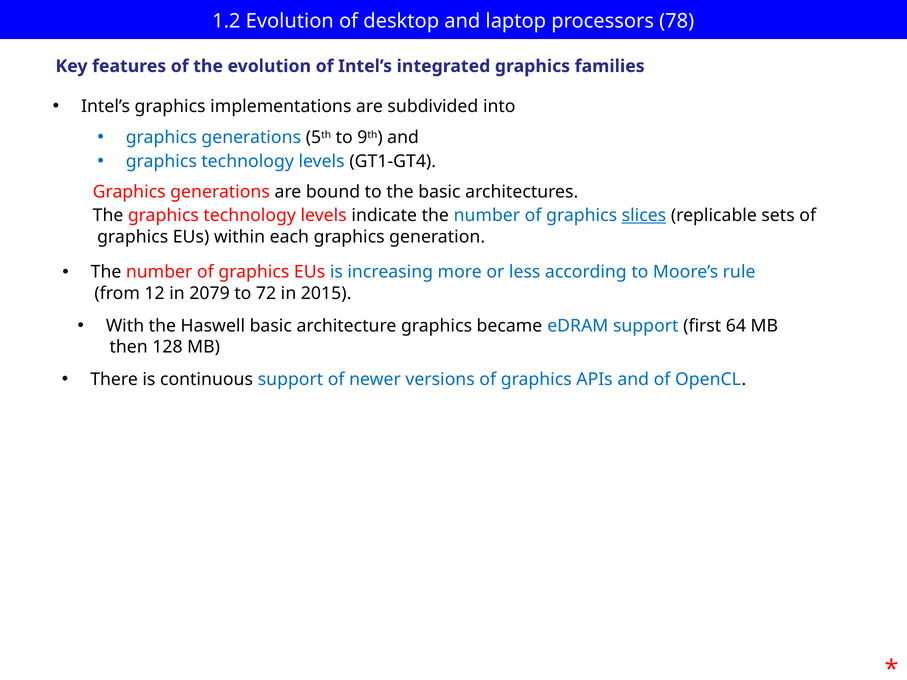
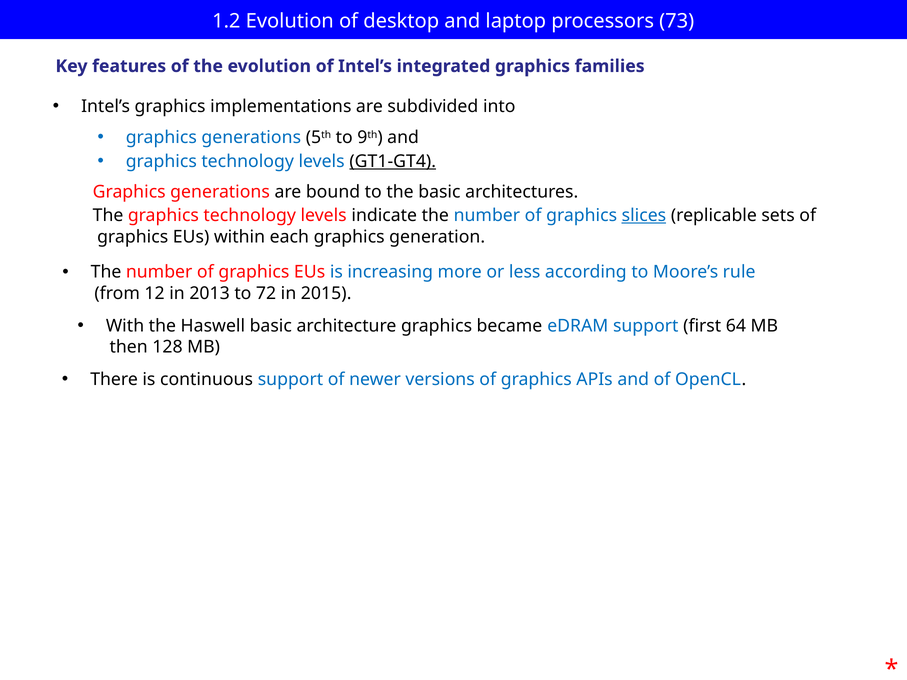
78: 78 -> 73 (677, 21)
GT1-GT4 underline: none -> present (393, 161)
2079: 2079 -> 2013 (210, 293)
